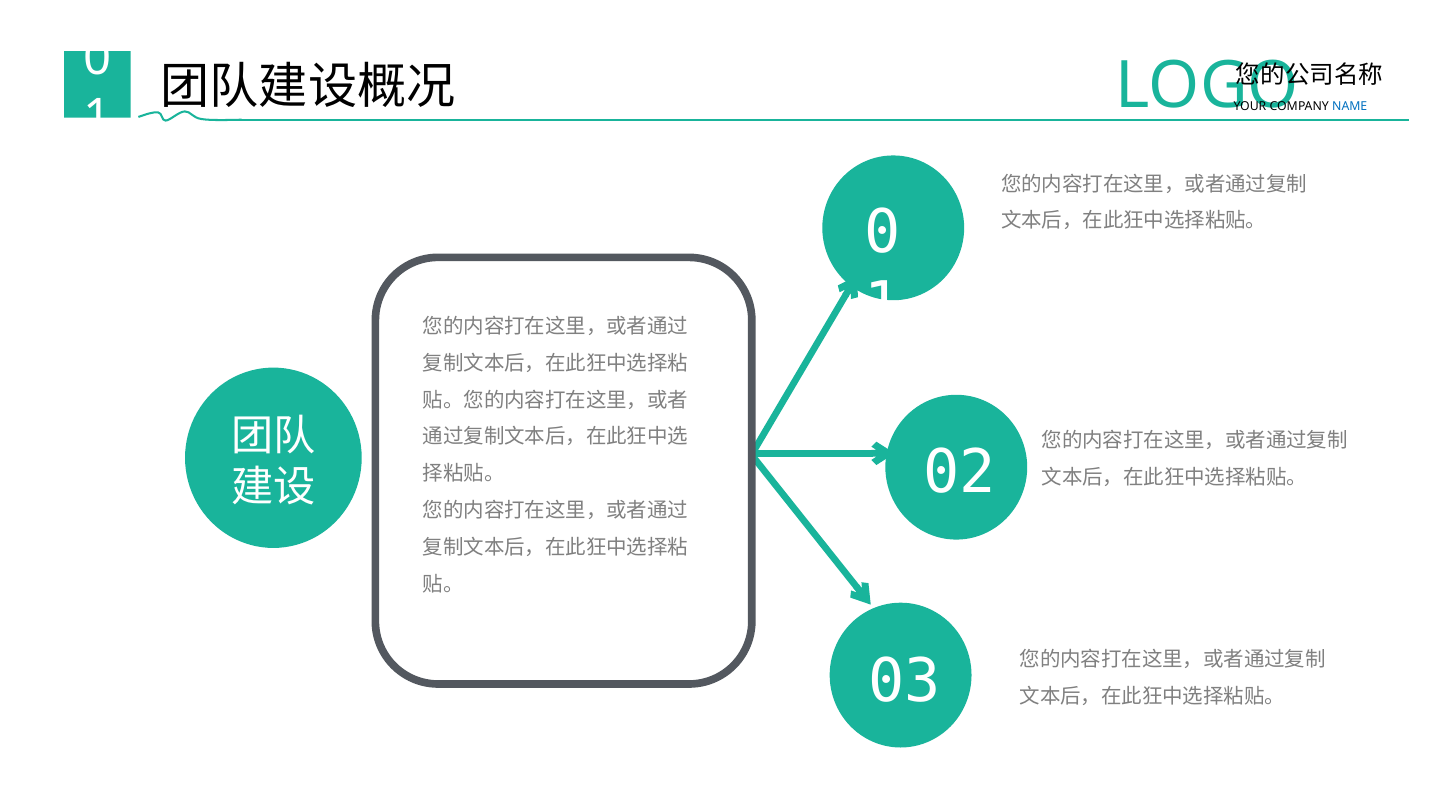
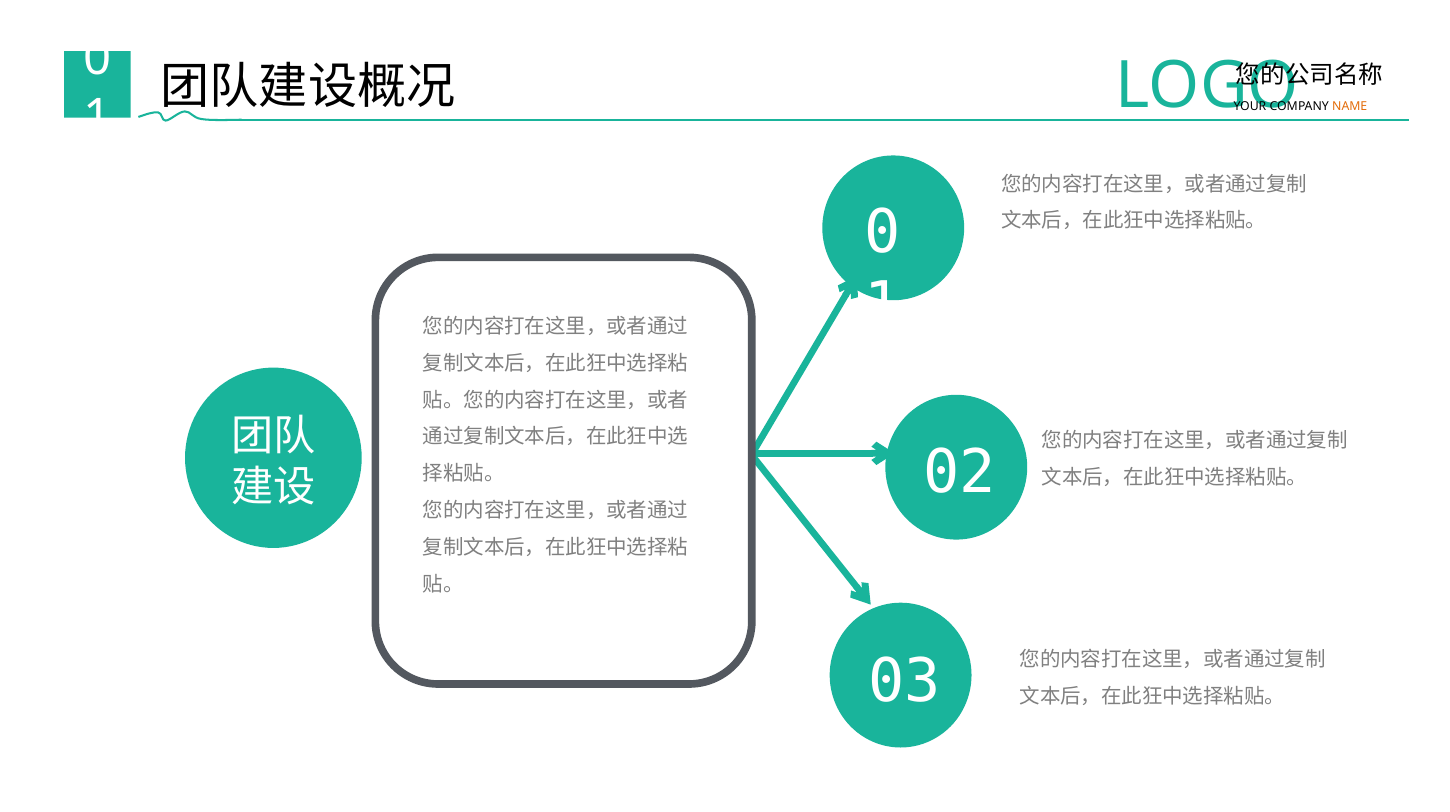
NAME colour: blue -> orange (1350, 107)
